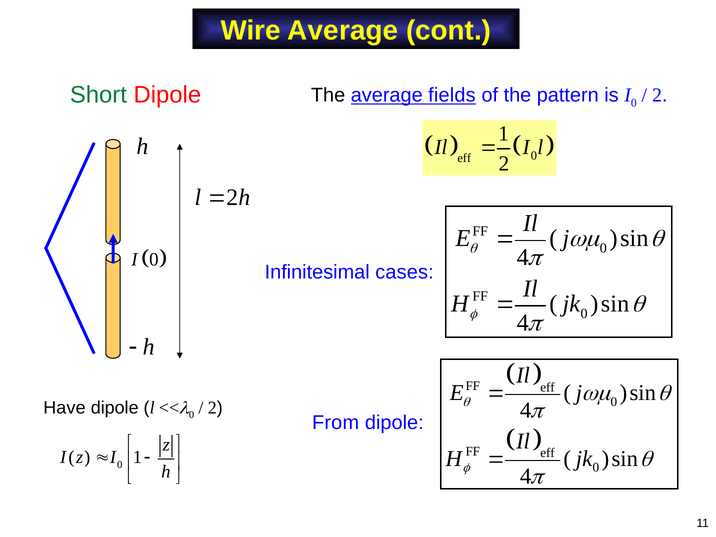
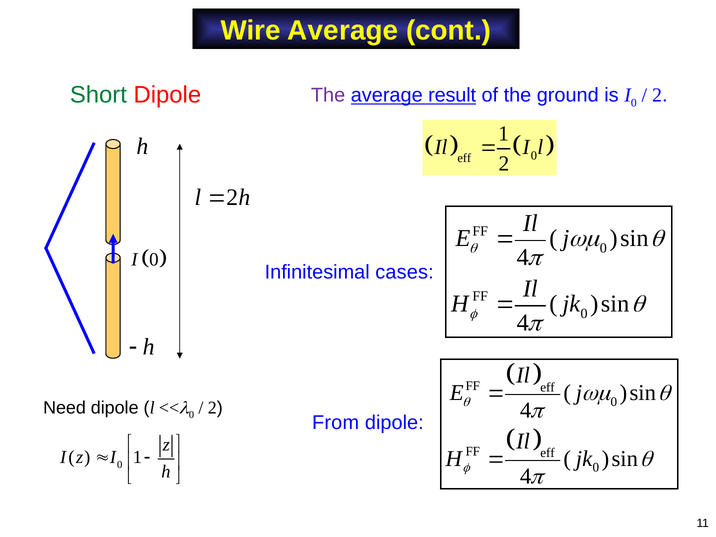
The colour: black -> purple (328, 95)
fields: fields -> result (452, 95)
pattern: pattern -> ground (568, 95)
Have: Have -> Need (65, 408)
